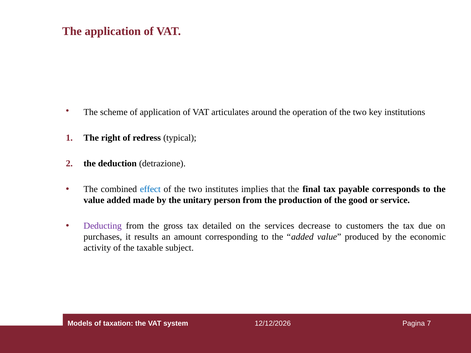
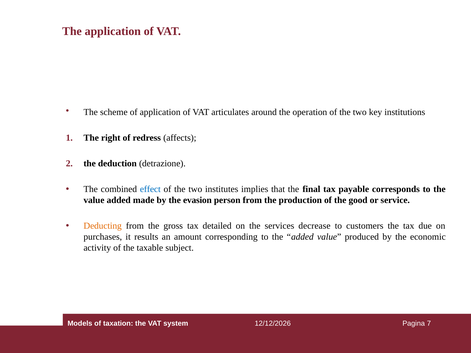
typical: typical -> affects (180, 138)
unitary: unitary -> evasion (197, 200)
Deducting colour: purple -> orange (103, 226)
